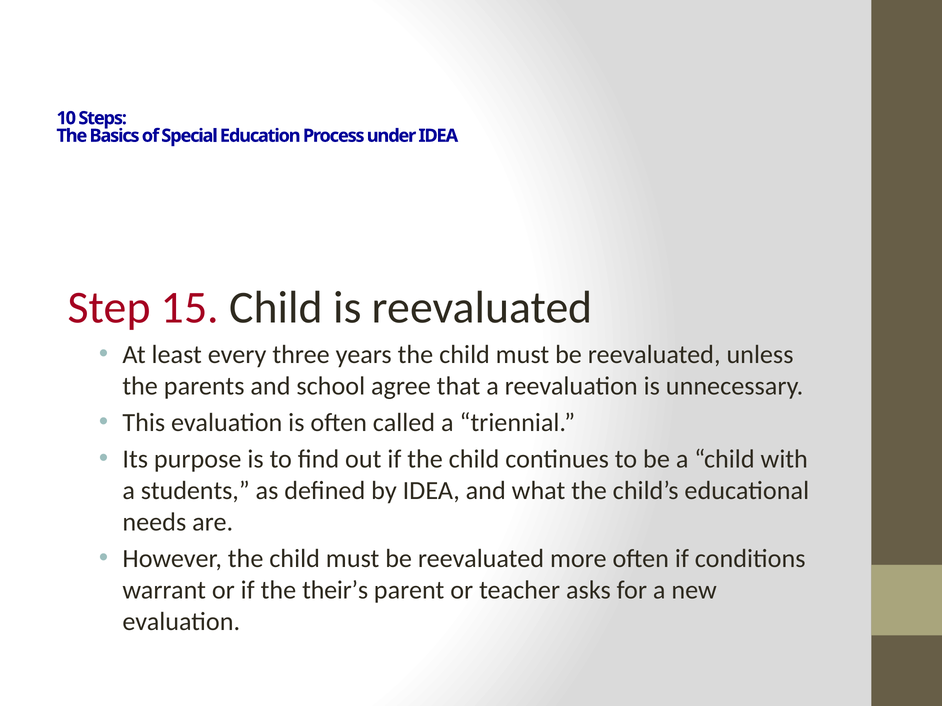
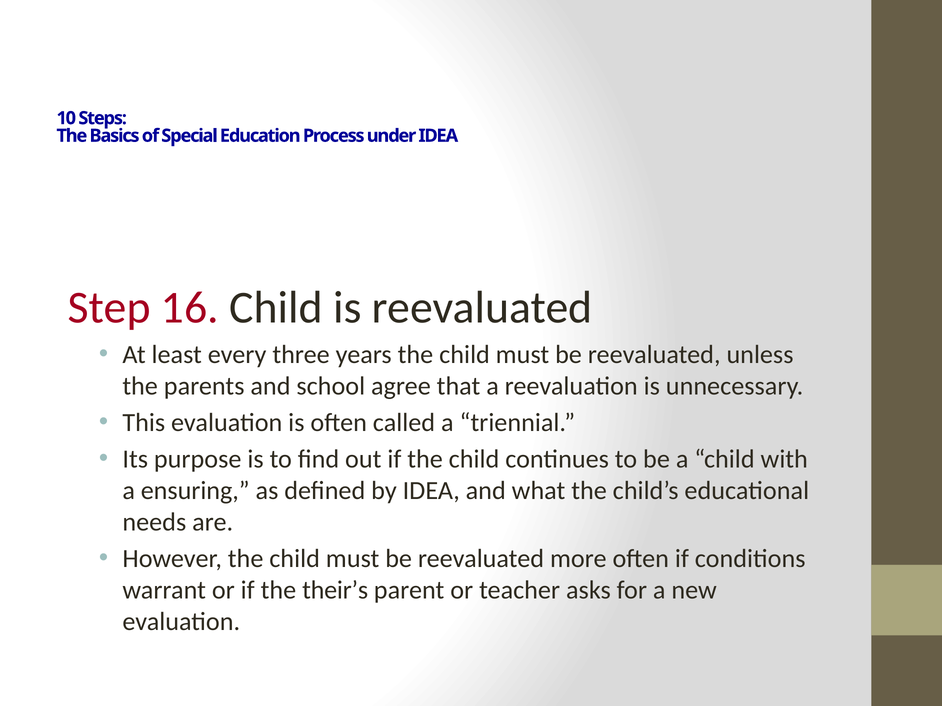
15: 15 -> 16 (190, 308)
students: students -> ensuring (195, 491)
